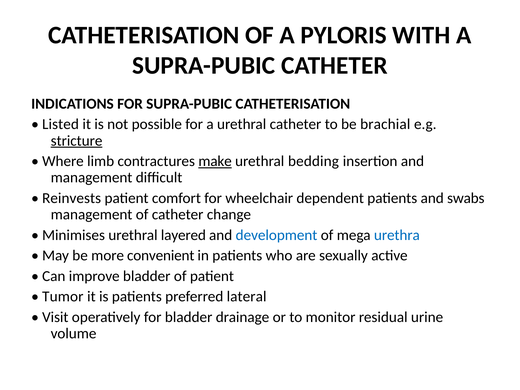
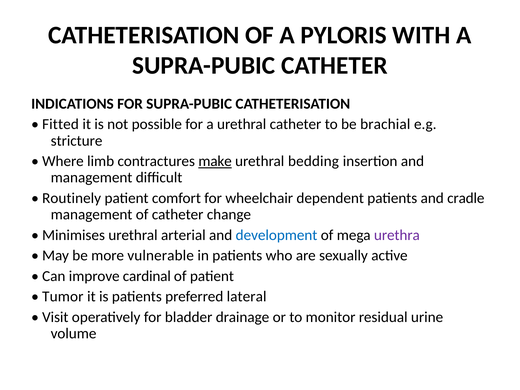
Listed: Listed -> Fitted (60, 124)
stricture underline: present -> none (77, 141)
Reinvests: Reinvests -> Routinely (72, 198)
swabs: swabs -> cradle (466, 198)
layered: layered -> arterial (183, 235)
urethra colour: blue -> purple (397, 235)
convenient: convenient -> vulnerable (161, 256)
improve bladder: bladder -> cardinal (147, 276)
